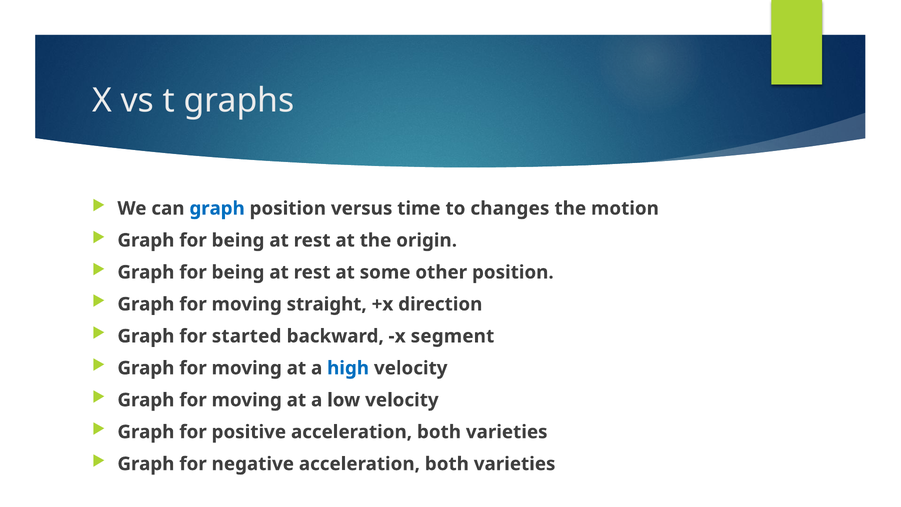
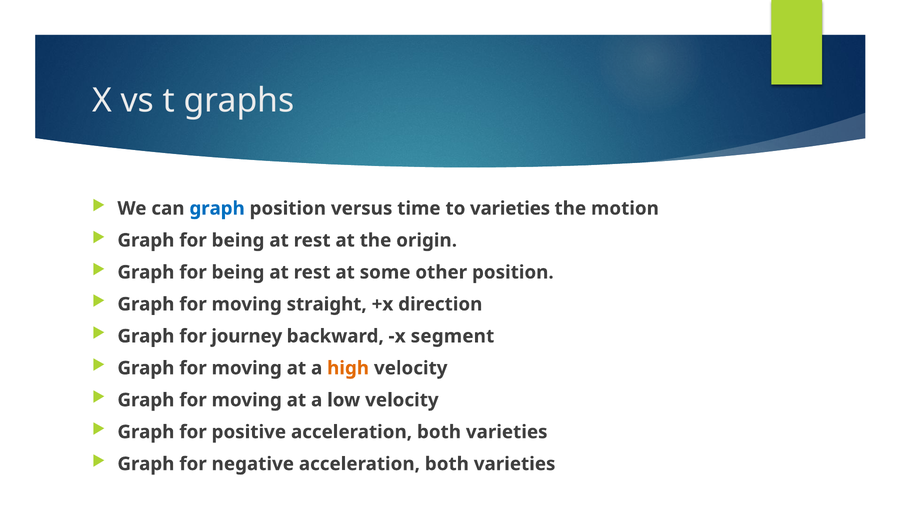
to changes: changes -> varieties (510, 208)
started: started -> journey (247, 336)
high colour: blue -> orange (348, 368)
